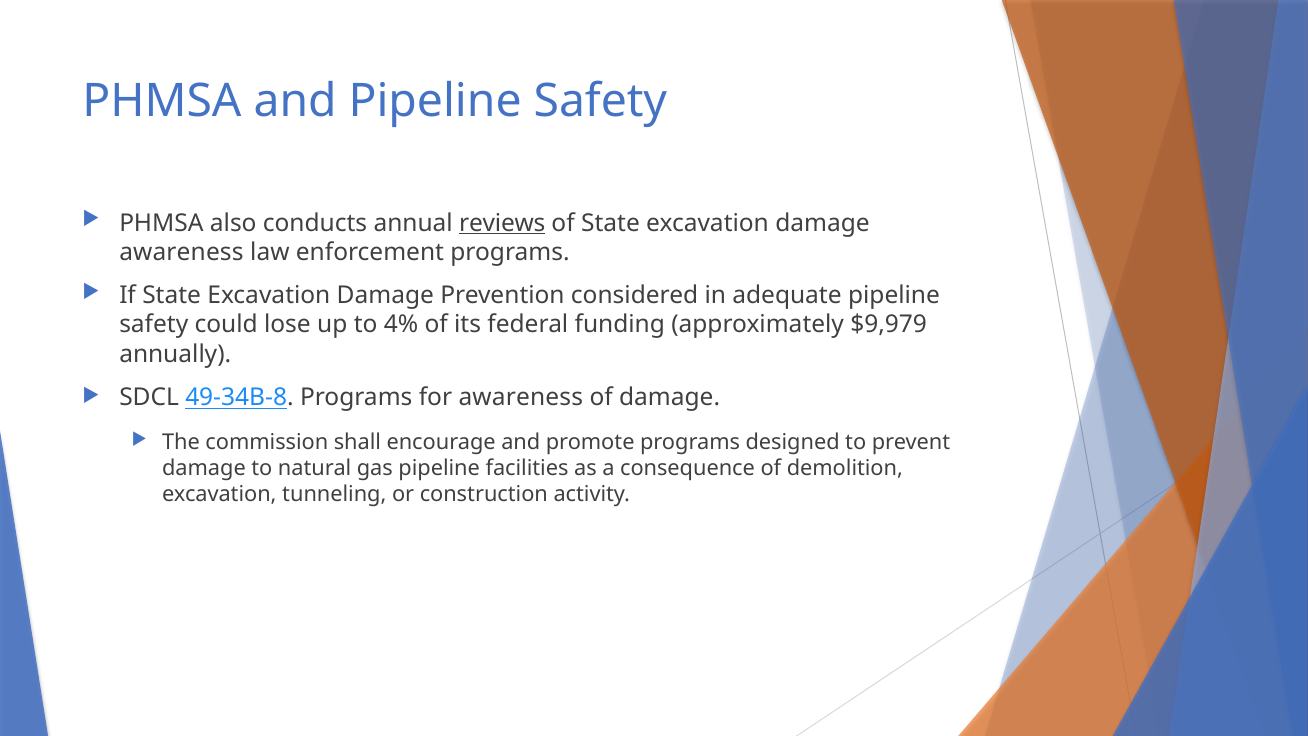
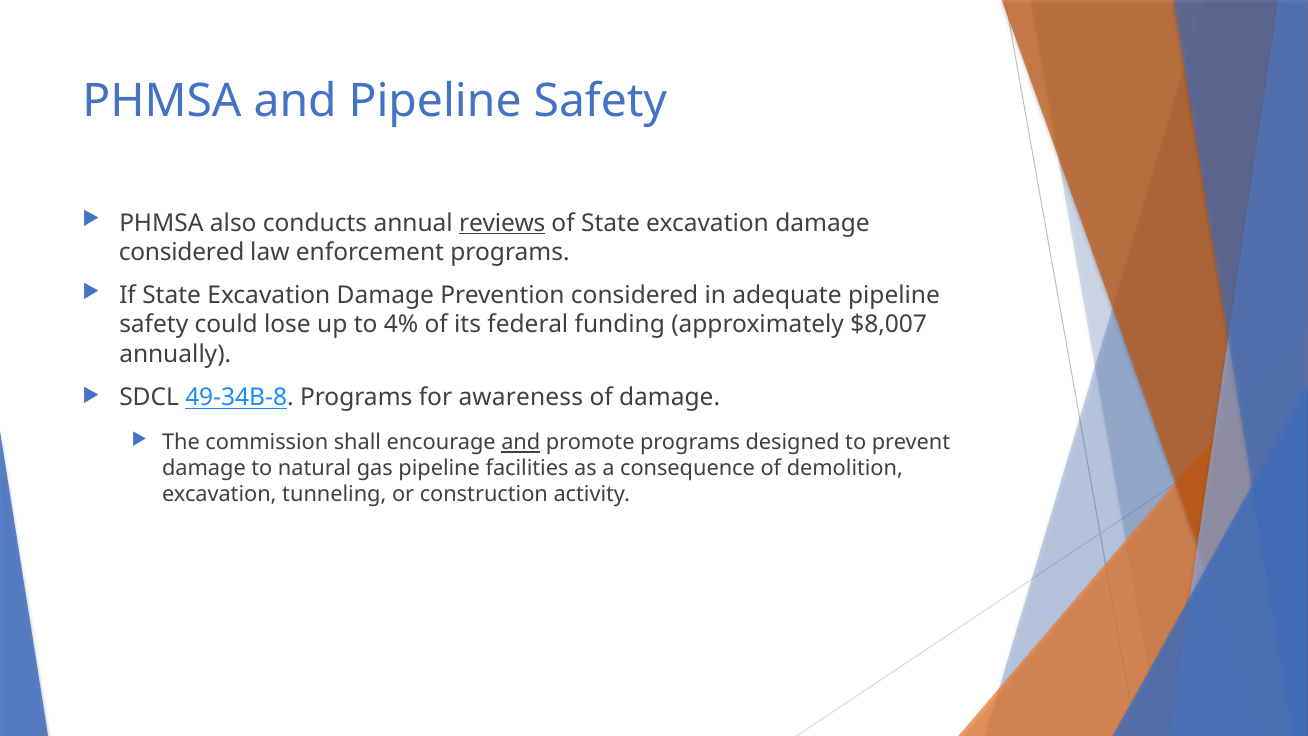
awareness: awareness -> considered (182, 252)
$9,979: $9,979 -> $8,007 (889, 325)
and underline: none -> present (521, 442)
